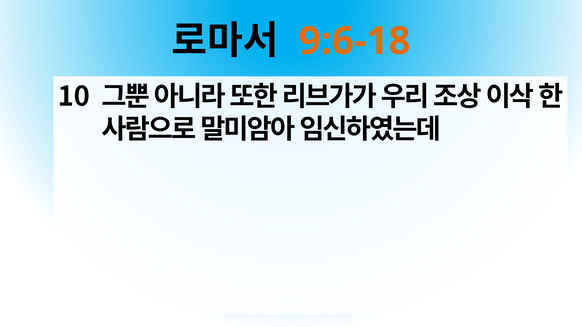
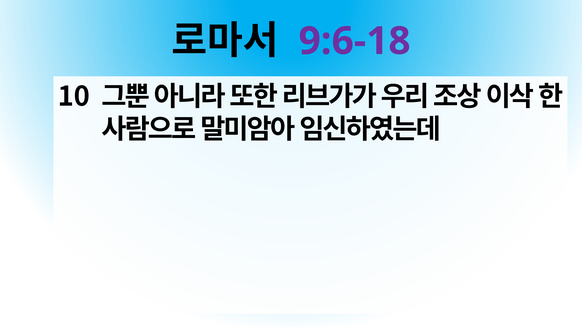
9:6-18 colour: orange -> purple (355, 41)
